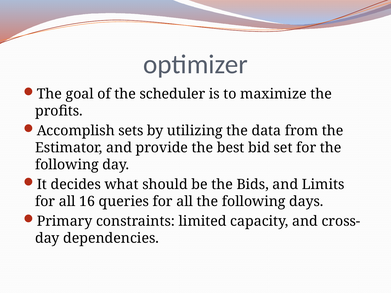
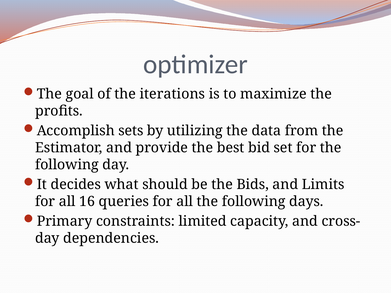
scheduler: scheduler -> iterations (172, 94)
